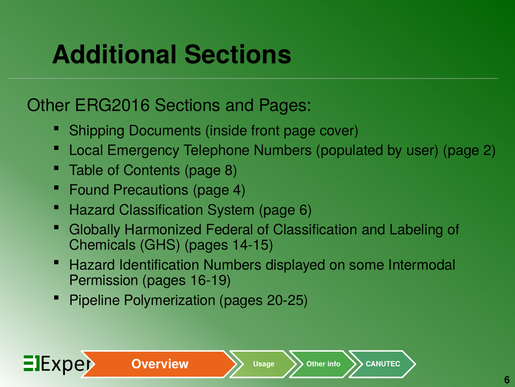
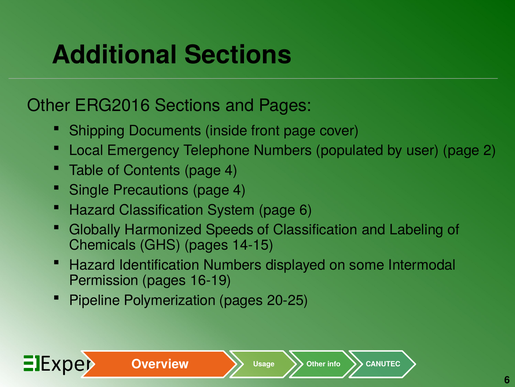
Contents page 8: 8 -> 4 (231, 170)
Found: Found -> Single (89, 190)
Federal: Federal -> Speeds (230, 229)
